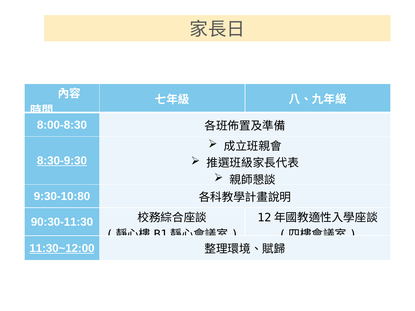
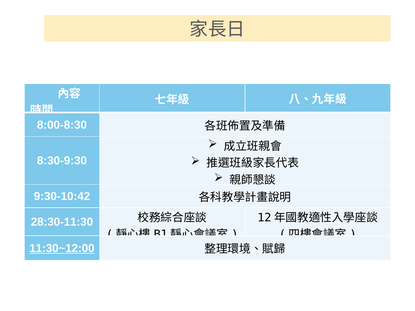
8:30-9:30 underline: present -> none (62, 161)
9:30-10:80: 9:30-10:80 -> 9:30-10:42 (62, 197)
90:30-11:30: 90:30-11:30 -> 28:30-11:30 (62, 222)
